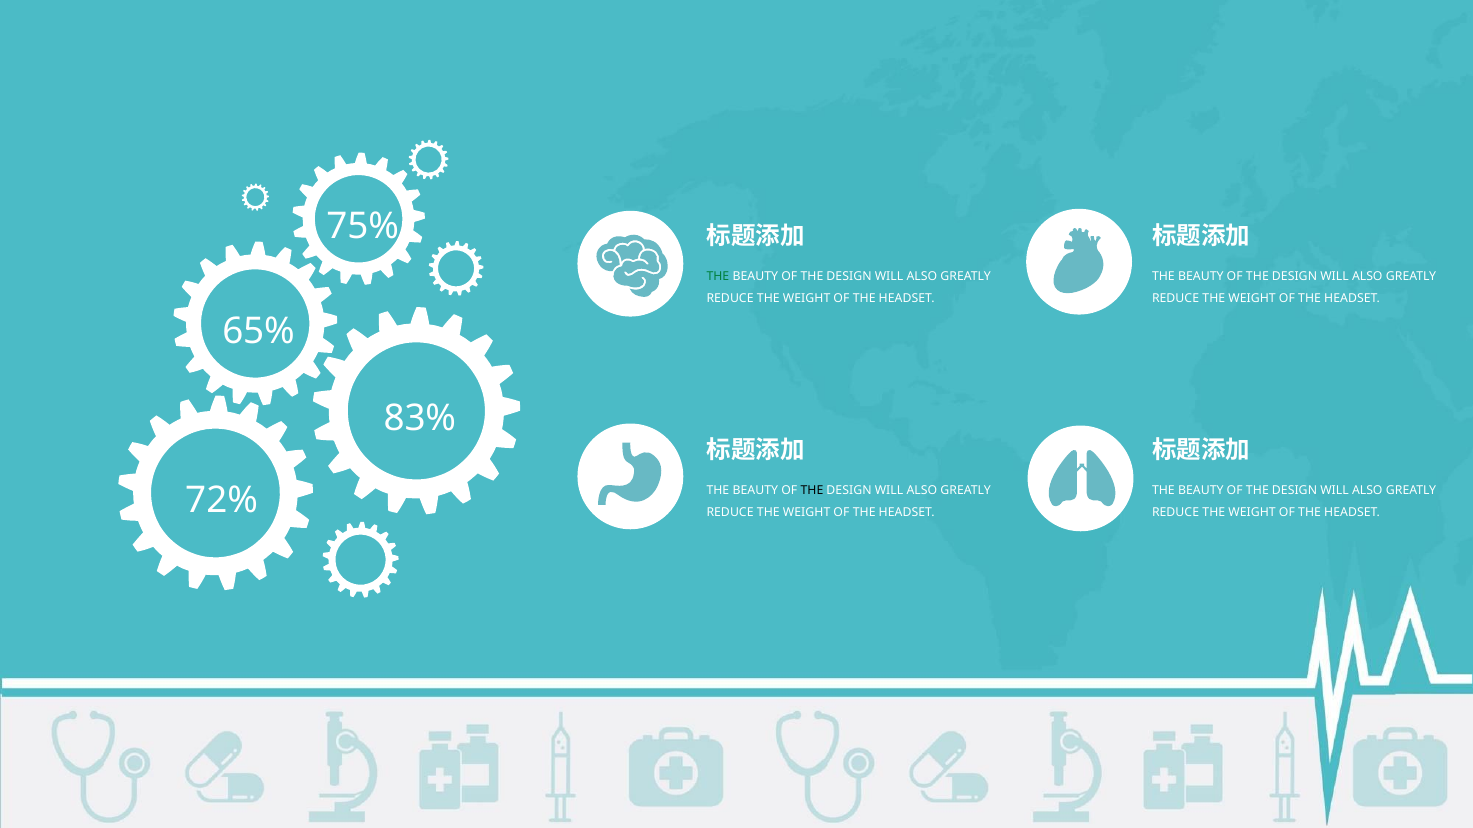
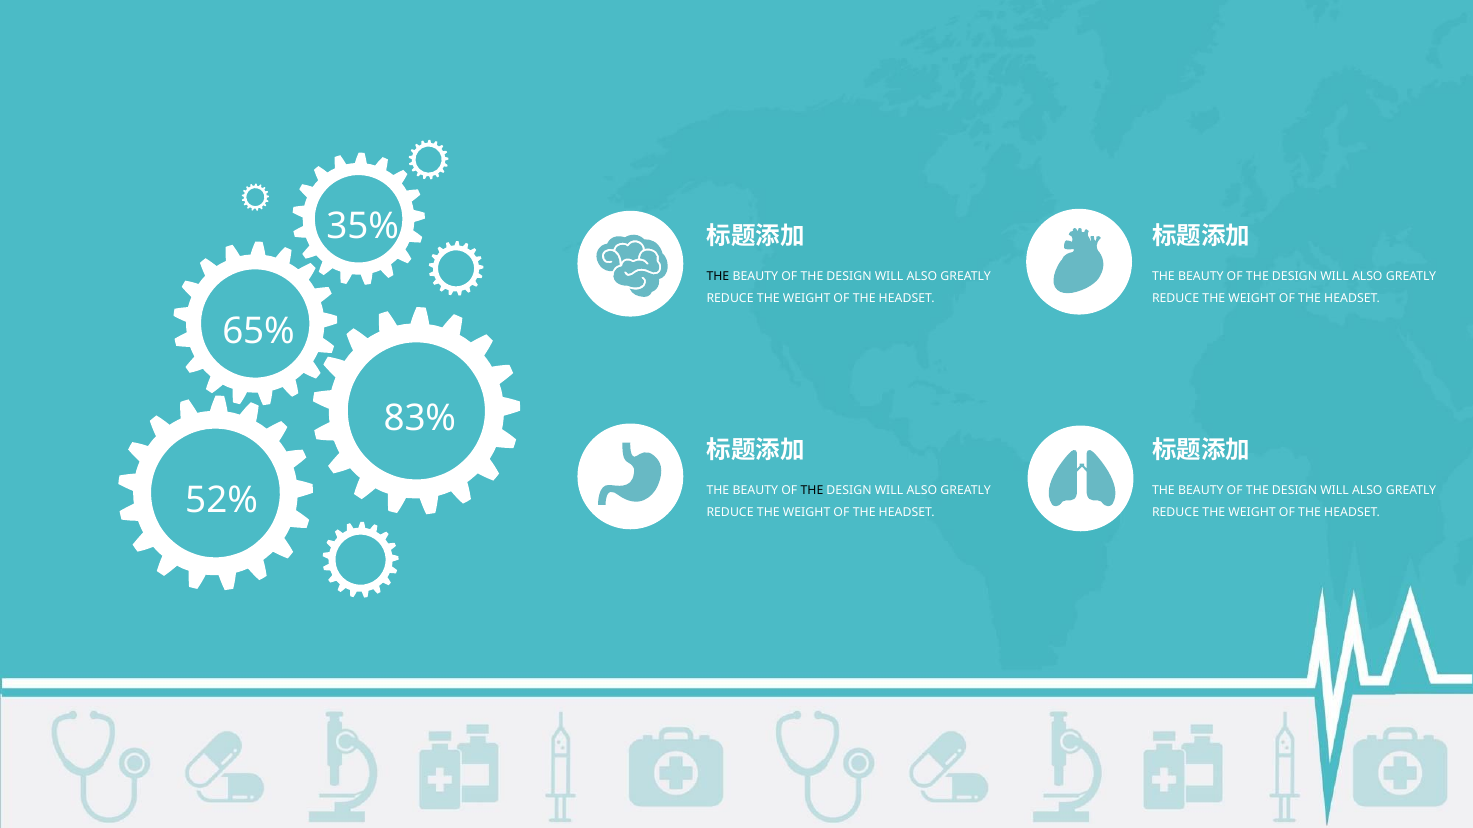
75%: 75% -> 35% (363, 227)
THE colour: green -> black (718, 277)
72%: 72% -> 52% (222, 501)
